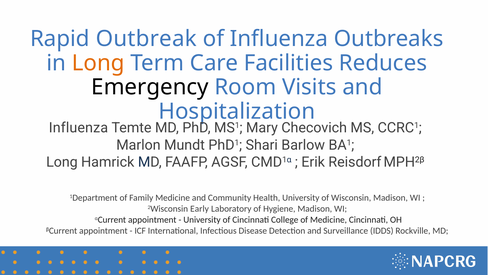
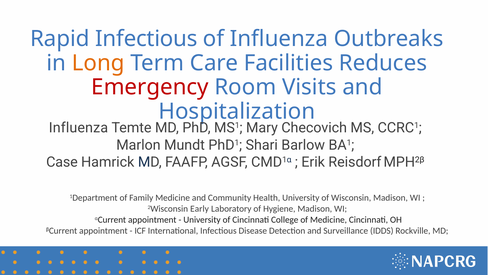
Rapid Outbreak: Outbreak -> Infectious (146, 39)
Emergency colour: black -> red (150, 87)
Long: Long -> Case (62, 162)
